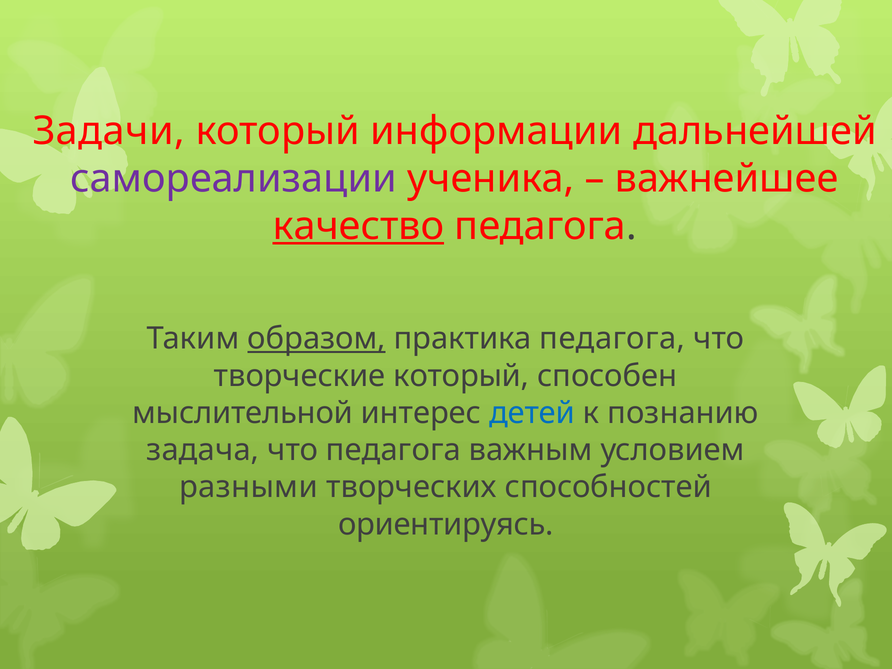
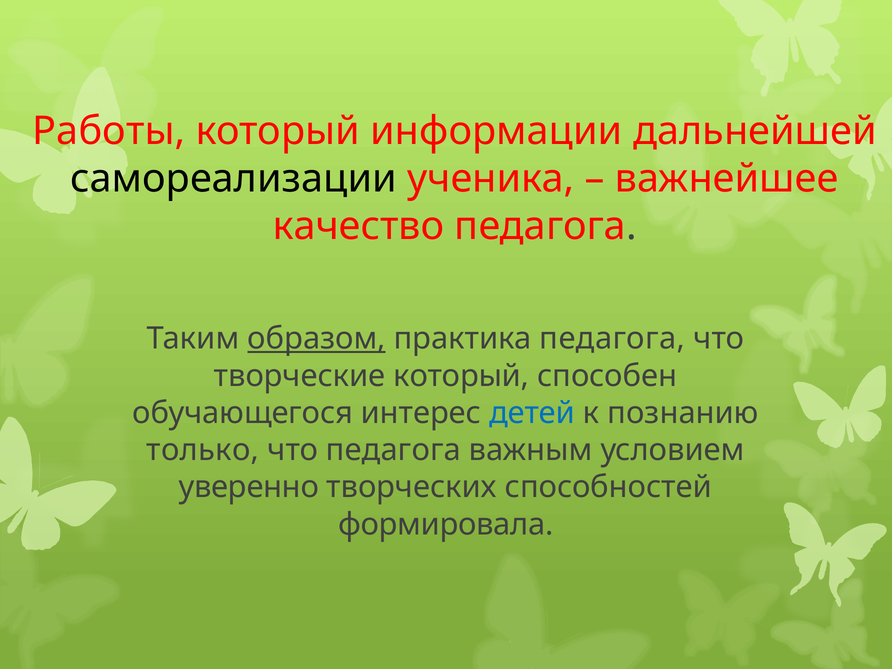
Задачи: Задачи -> Работы (109, 131)
самореализации colour: purple -> black (234, 179)
качество underline: present -> none (358, 226)
мыслительной: мыслительной -> обучающегося (243, 413)
задача: задача -> только (203, 450)
разными: разными -> уверенно (249, 487)
ориентируясь: ориентируясь -> формировала (446, 524)
